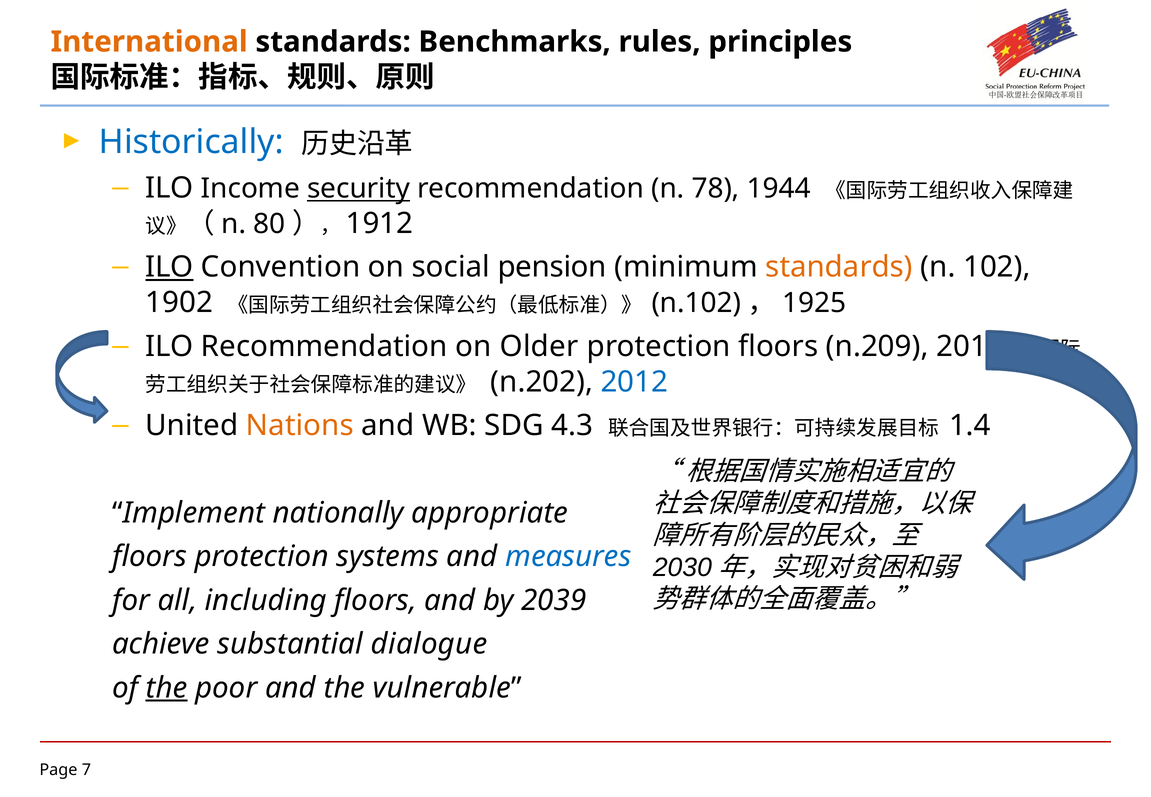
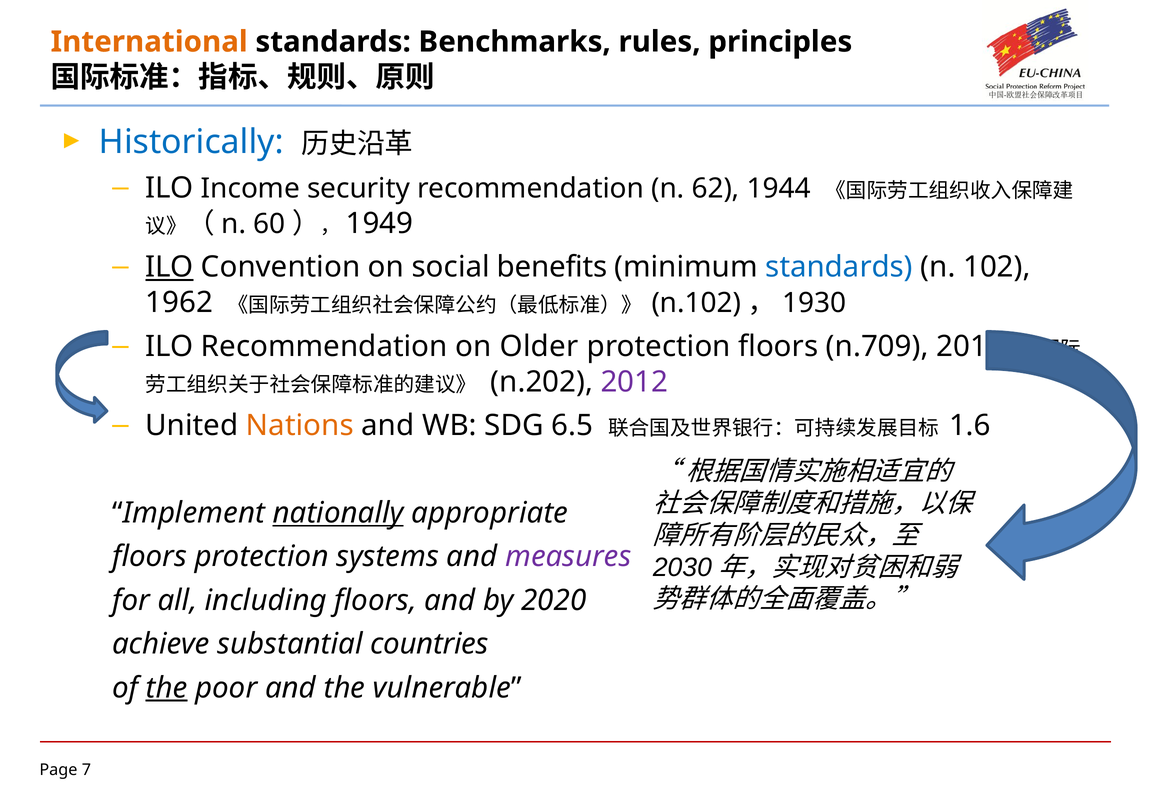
security underline: present -> none (359, 189)
78: 78 -> 62 (716, 189)
80: 80 -> 60 (269, 224)
1912: 1912 -> 1949 (379, 223)
pension: pension -> benefits (552, 267)
standards colour: orange -> blue (839, 267)
1902: 1902 -> 1962 (179, 303)
1925: 1925 -> 1930 (814, 303)
n.209: n.209 -> n.709 (877, 346)
2012 colour: blue -> purple (634, 382)
4.3: 4.3 -> 6.5 (572, 425)
1.4: 1.4 -> 1.6 (970, 425)
nationally underline: none -> present (338, 513)
measures colour: blue -> purple (568, 557)
2039: 2039 -> 2020 (554, 600)
dialogue: dialogue -> countries (429, 644)
